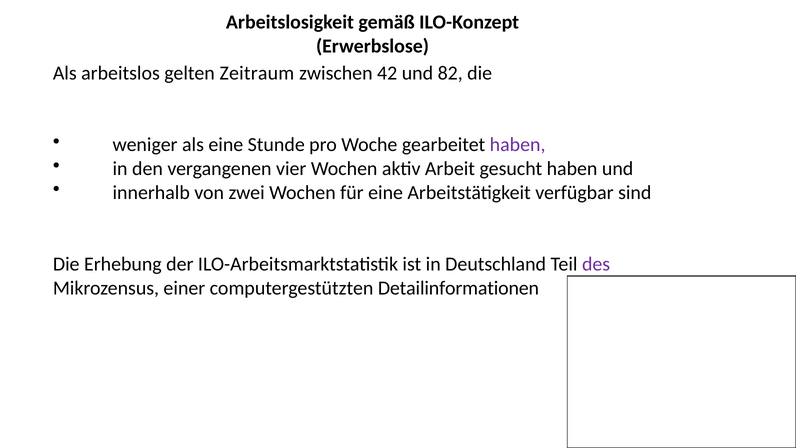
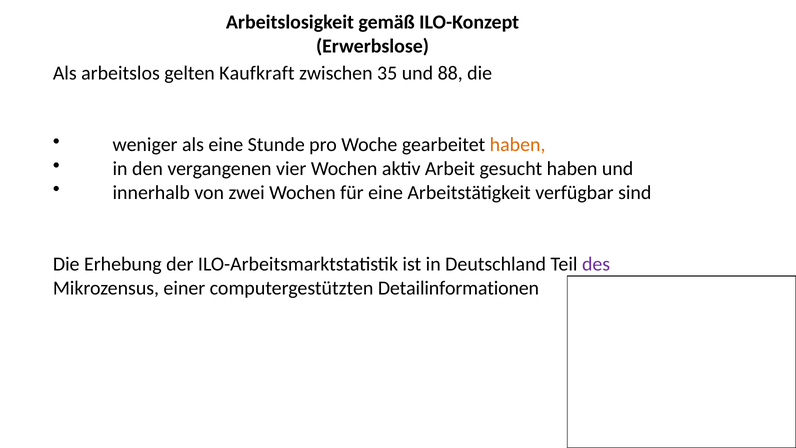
Zeitraum: Zeitraum -> Kaufkraft (257, 73)
42: 42 -> 35 (387, 73)
82: 82 -> 88 (450, 73)
haben colour: purple -> orange (518, 145)
